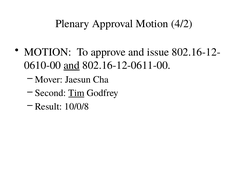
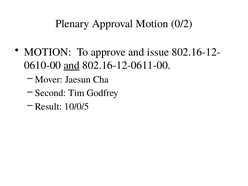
4/2: 4/2 -> 0/2 (182, 24)
Tim underline: present -> none (76, 93)
10/0/8: 10/0/8 -> 10/0/5 (77, 107)
